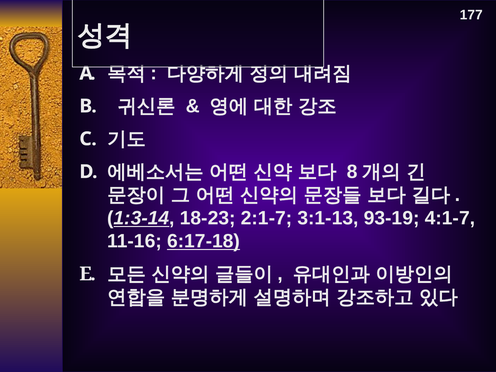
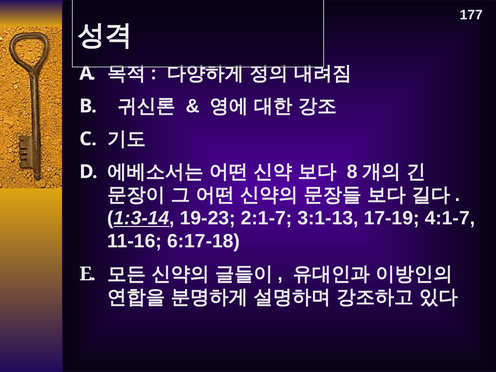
18-23: 18-23 -> 19-23 (208, 218)
93-19: 93-19 -> 17-19 (392, 218)
6:17-18 underline: present -> none (204, 241)
